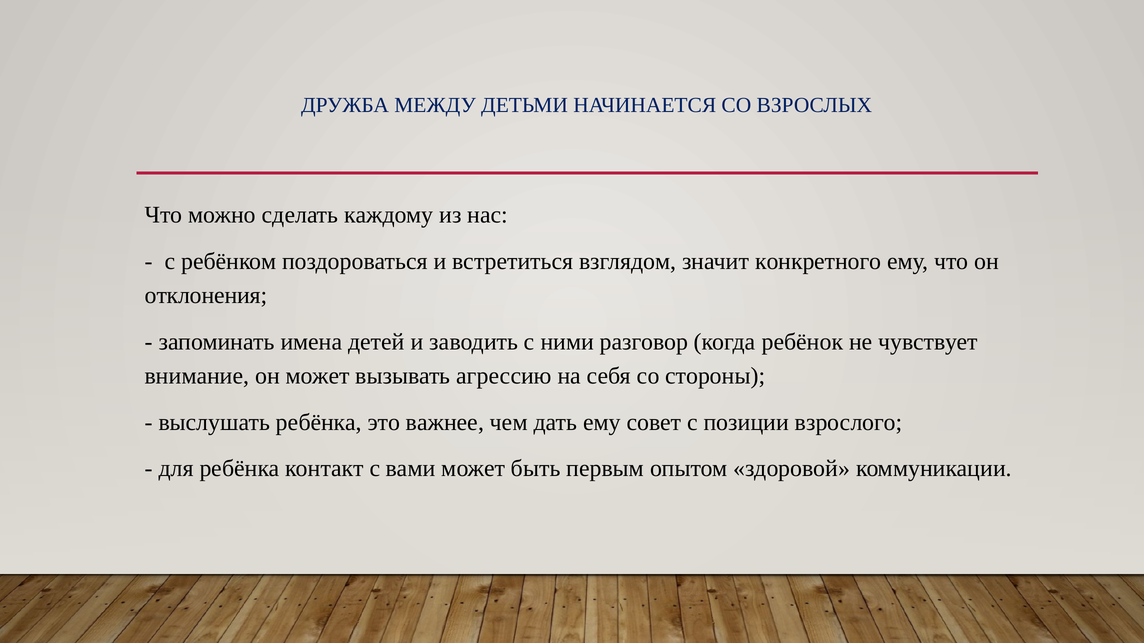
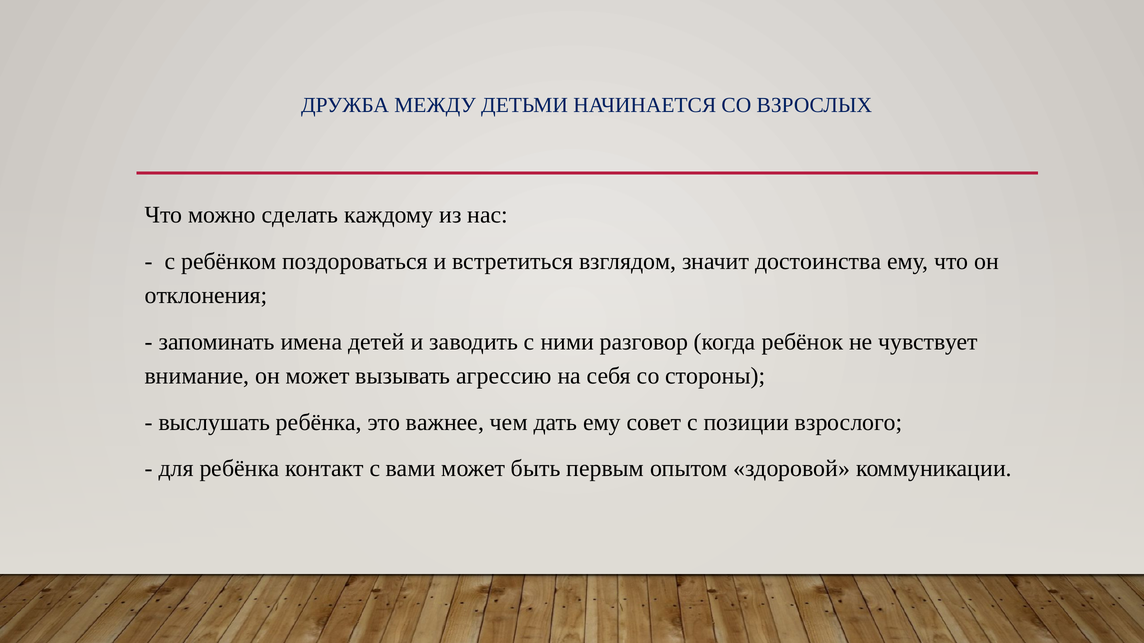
конкретного: конкретного -> достоинства (818, 261)
